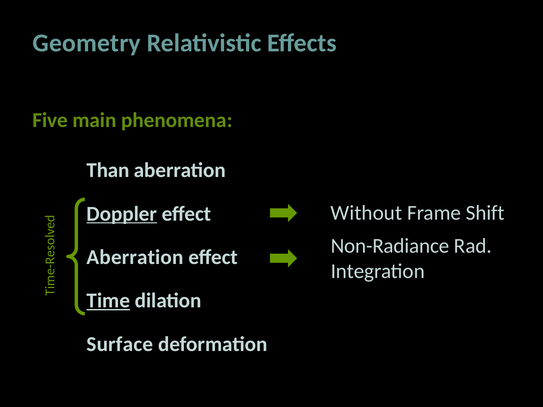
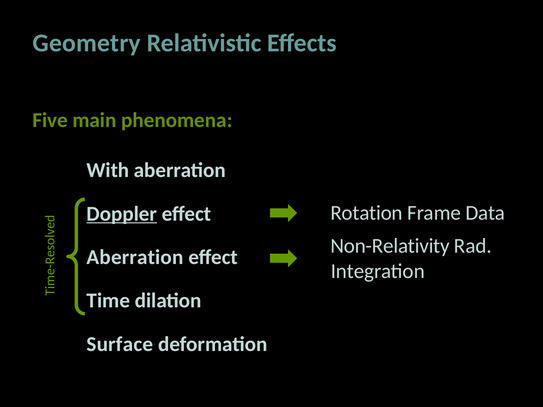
Than: Than -> With (108, 170)
Without: Without -> Rotation (367, 213)
Shift: Shift -> Data (485, 213)
Non-Radiance: Non-Radiance -> Non-Relativity (390, 246)
Time underline: present -> none (108, 301)
